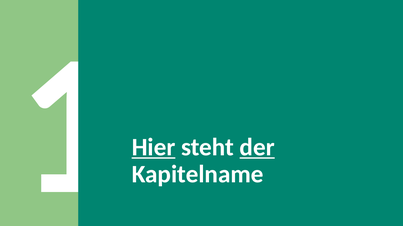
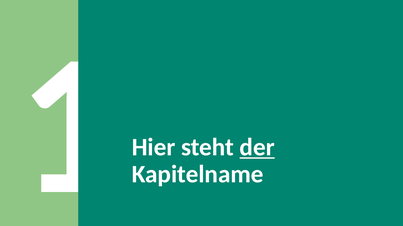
Hier underline: present -> none (154, 148)
